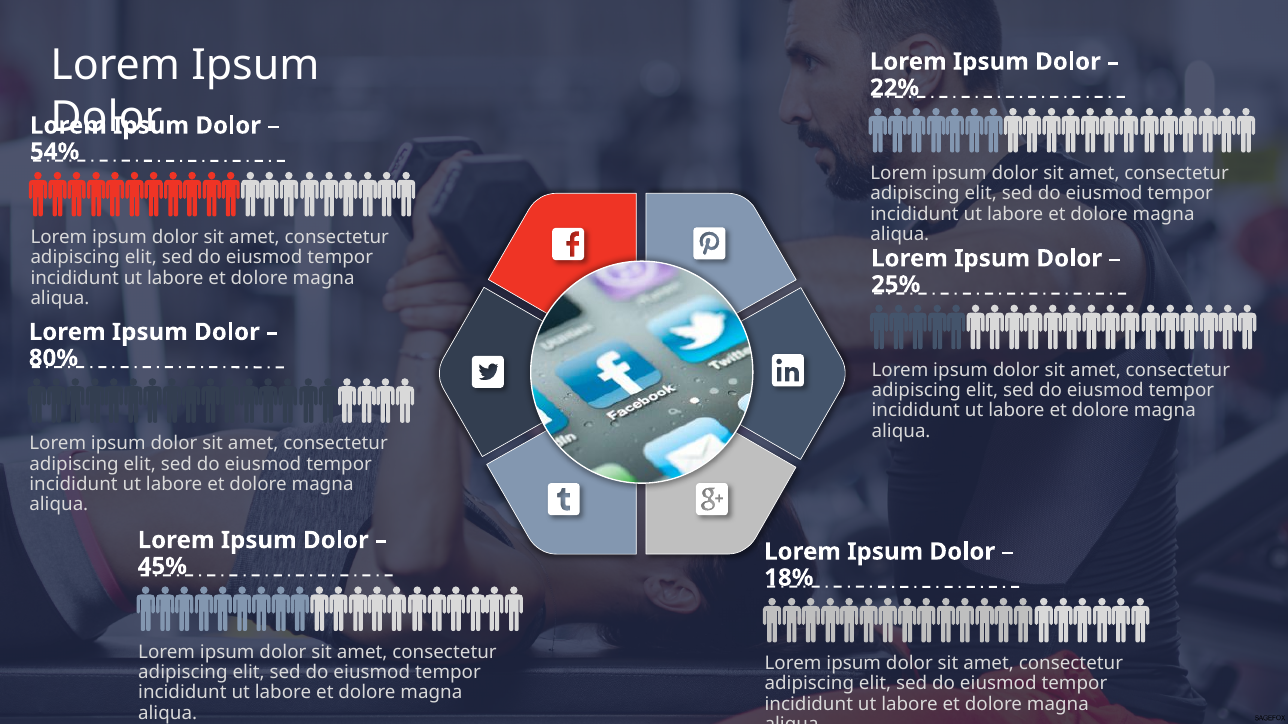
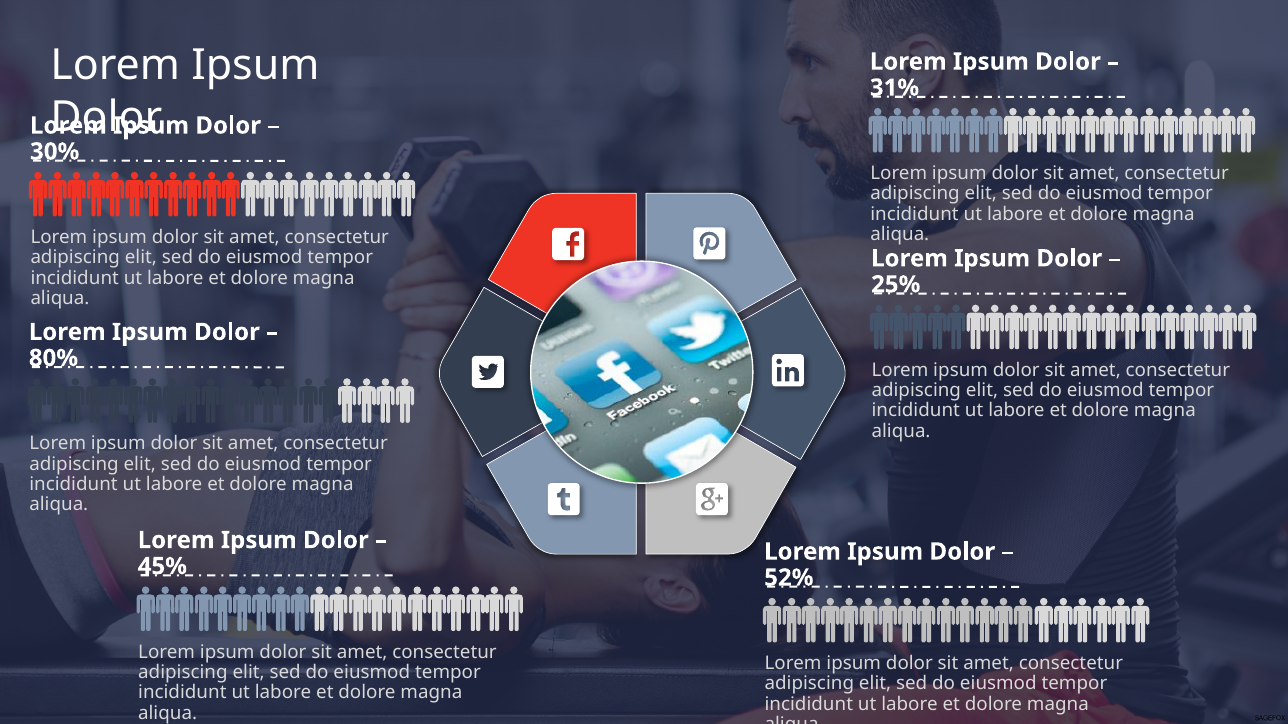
22%: 22% -> 31% (895, 88)
54%: 54% -> 30% (55, 152)
18%: 18% -> 52% (789, 578)
